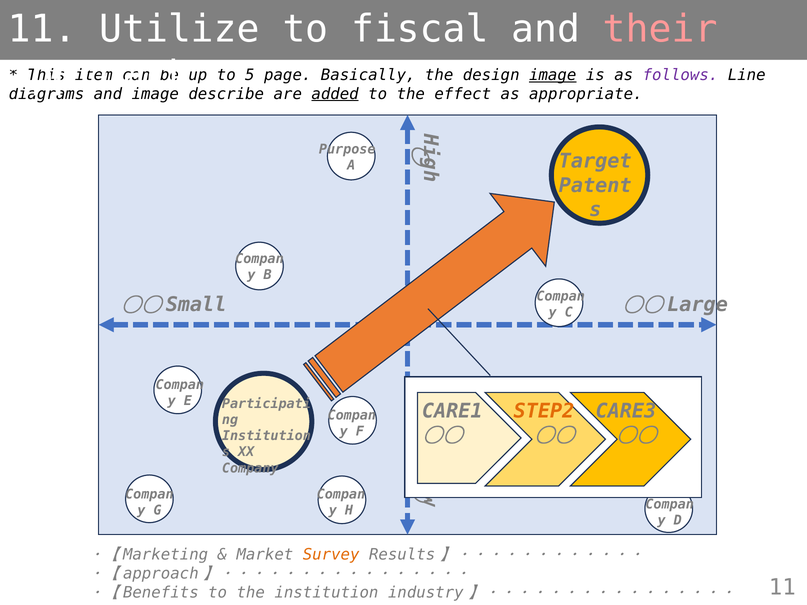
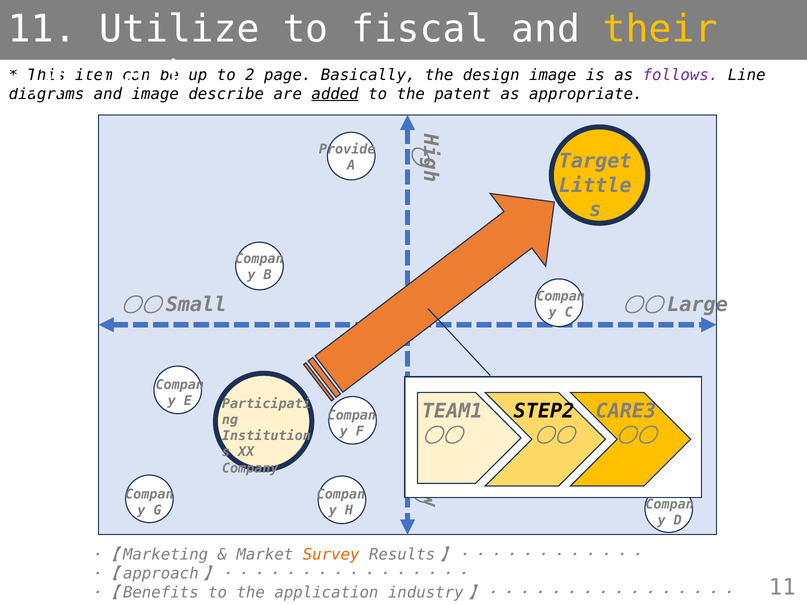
their colour: pink -> yellow (660, 29)
5: 5 -> 2 (250, 75)
image underline: present -> none (553, 75)
effect: effect -> patent (463, 94)
Purpose: Purpose -> Provide (347, 149)
Patent: Patent -> Little (595, 185)
CARE1: CARE1 -> TEAM1 (452, 411)
STEP2 colour: orange -> black (544, 411)
the institution: institution -> application (326, 593)
